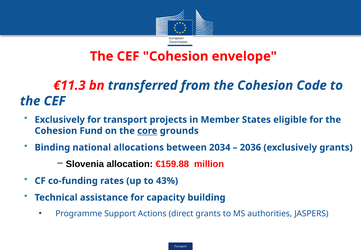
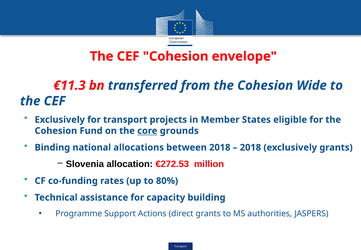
Code: Code -> Wide (312, 85)
between 2034: 2034 -> 2018 (220, 147)
2036: 2036 -> 2018 (250, 147)
€159.88: €159.88 -> €272.53 (172, 164)
43%: 43% -> 80% (167, 181)
